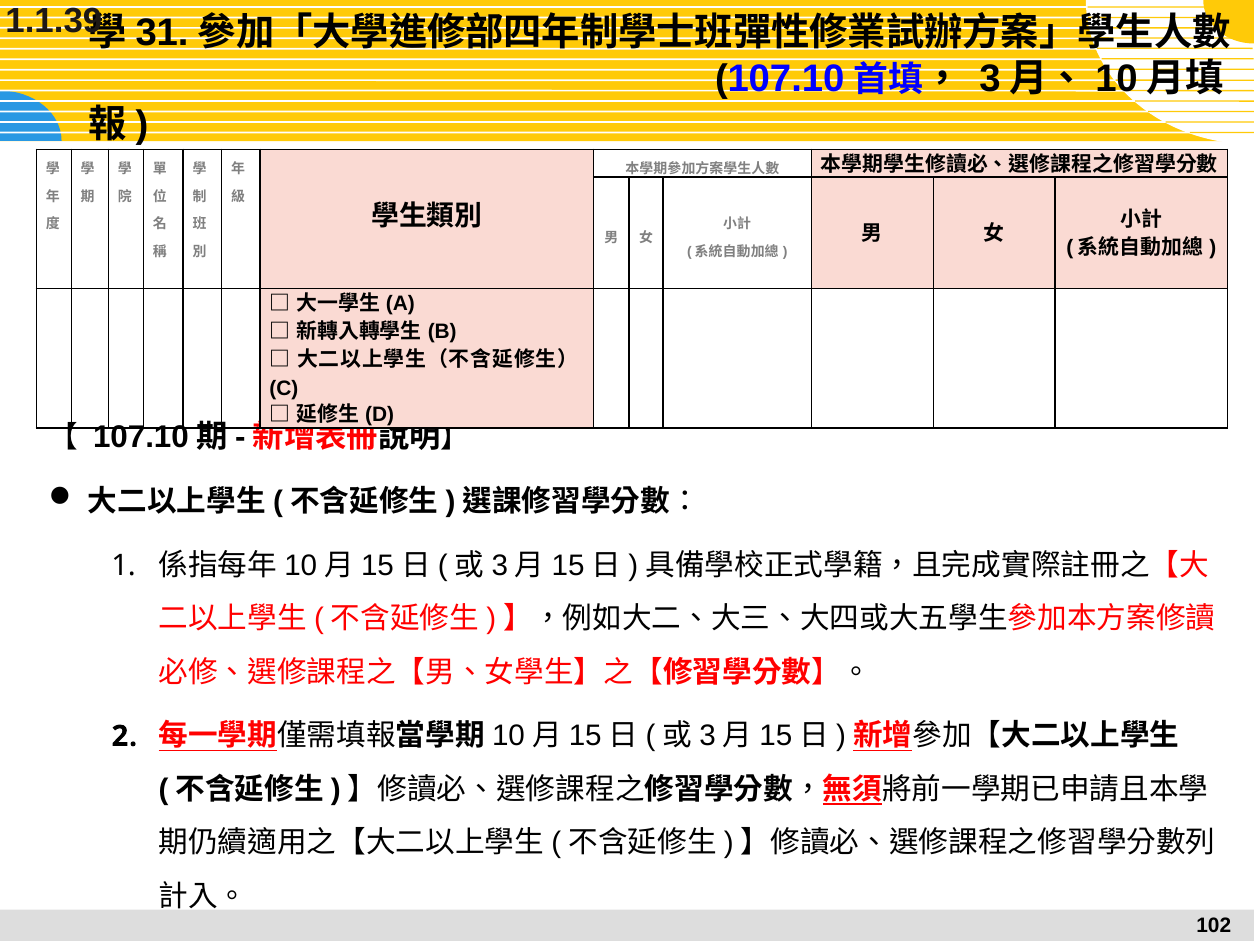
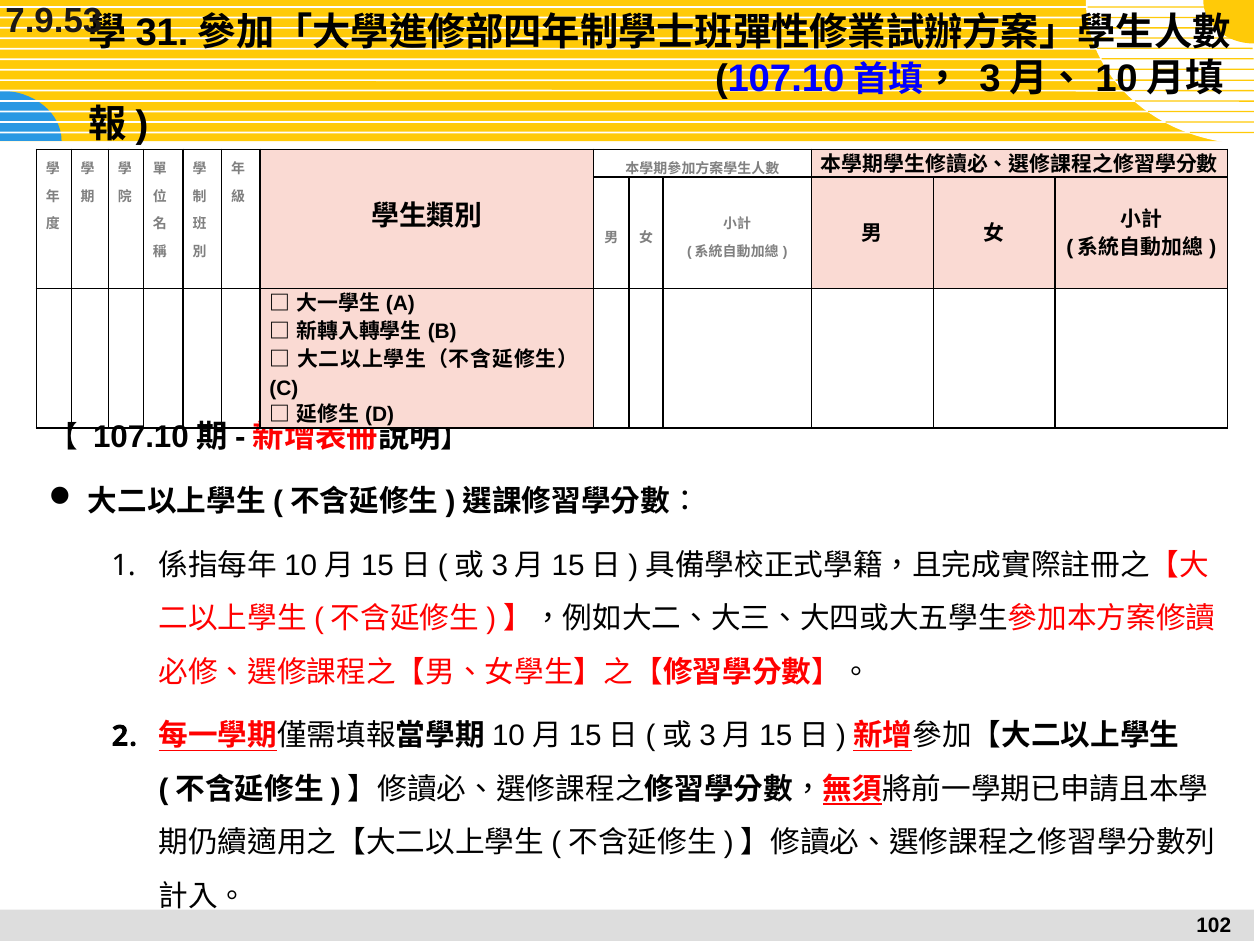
1.1.39: 1.1.39 -> 7.9.53 (54, 21)
